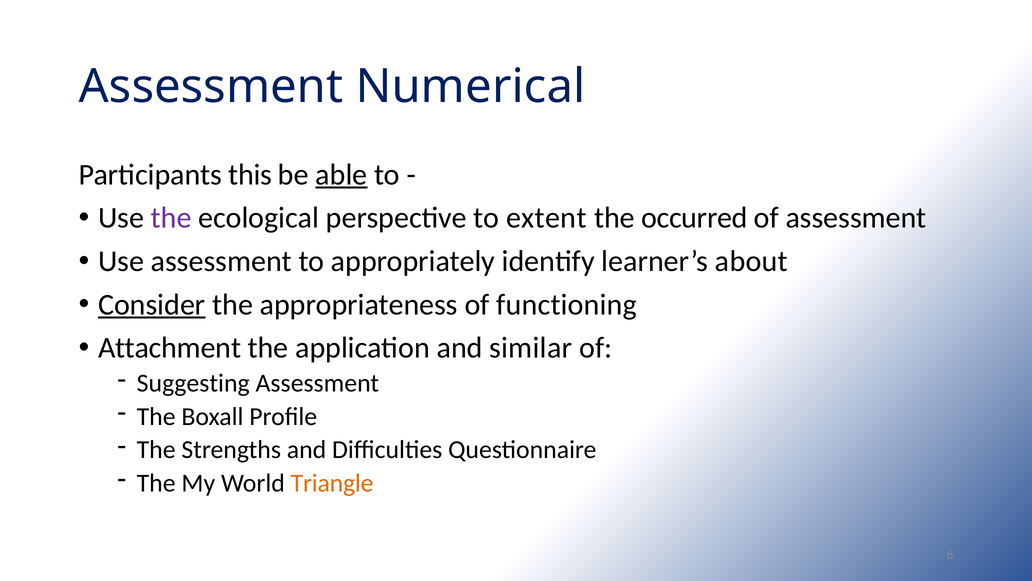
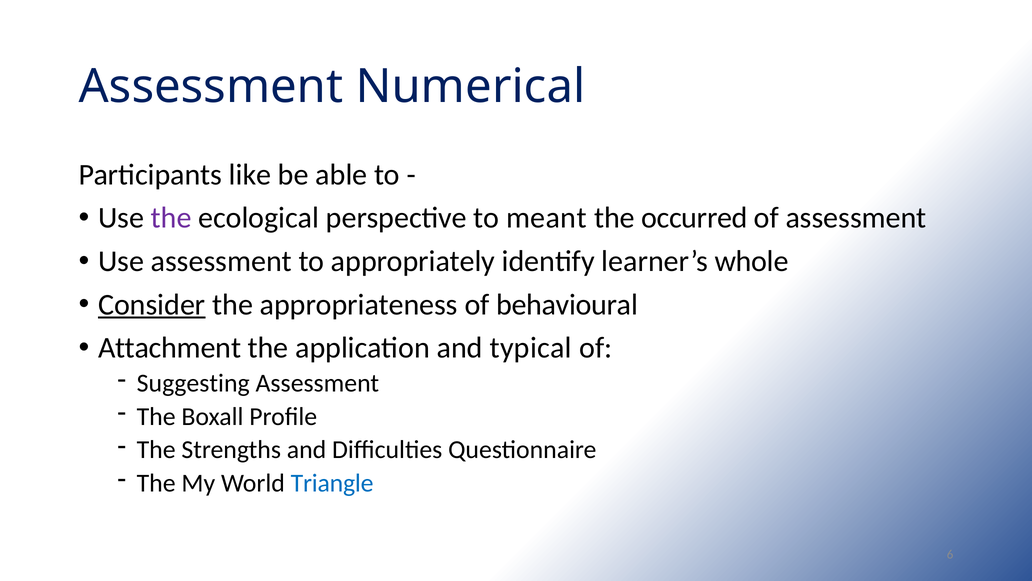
this: this -> like (250, 174)
able underline: present -> none (341, 174)
extent: extent -> meant (546, 218)
about: about -> whole (752, 261)
functioning: functioning -> behavioural (567, 304)
similar: similar -> typical (531, 348)
Triangle colour: orange -> blue (332, 483)
